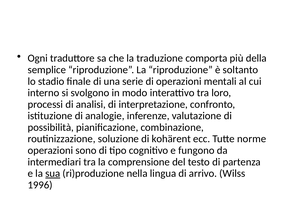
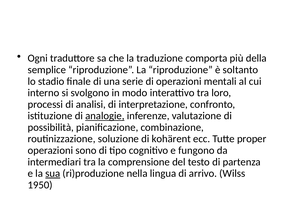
analogie underline: none -> present (105, 116)
norme: norme -> proper (252, 139)
1996: 1996 -> 1950 (40, 185)
